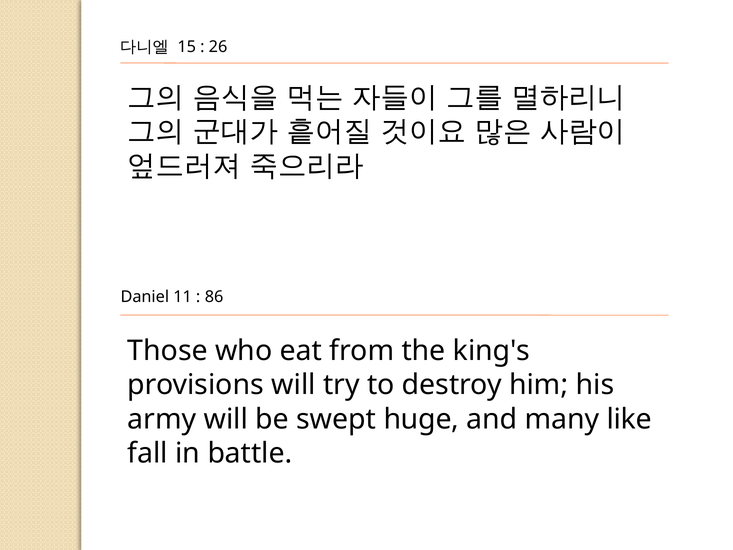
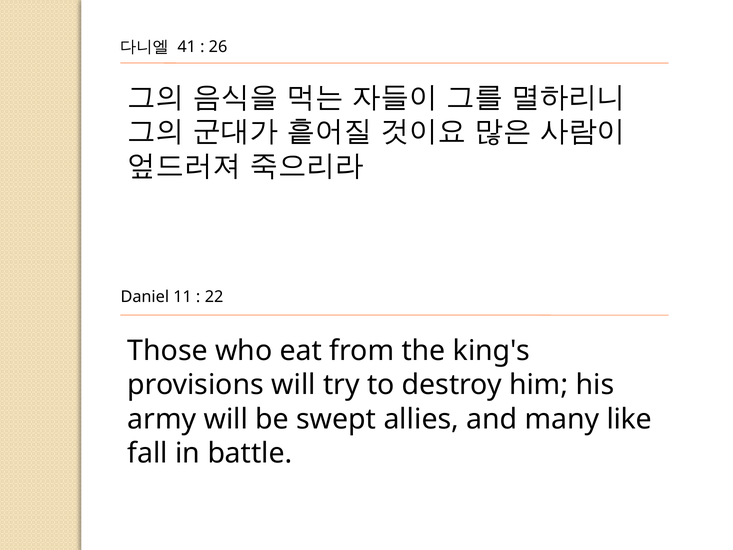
15: 15 -> 41 (187, 47)
86: 86 -> 22 (214, 297)
huge: huge -> allies (421, 419)
